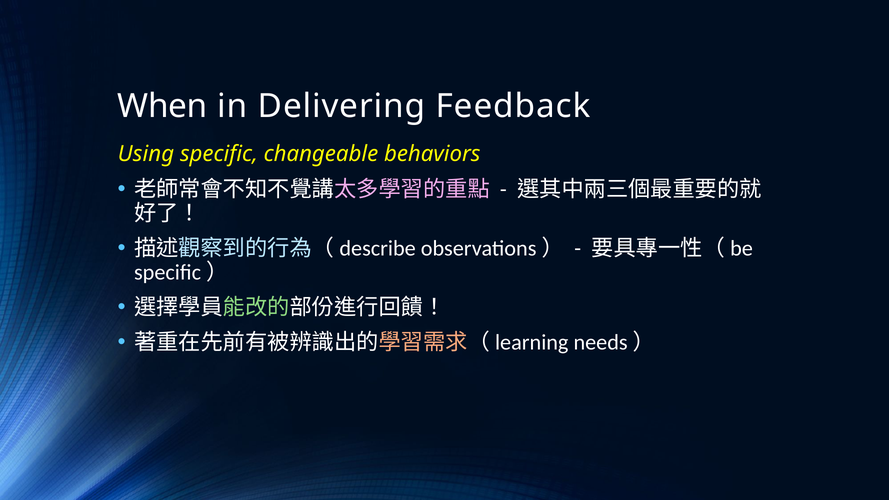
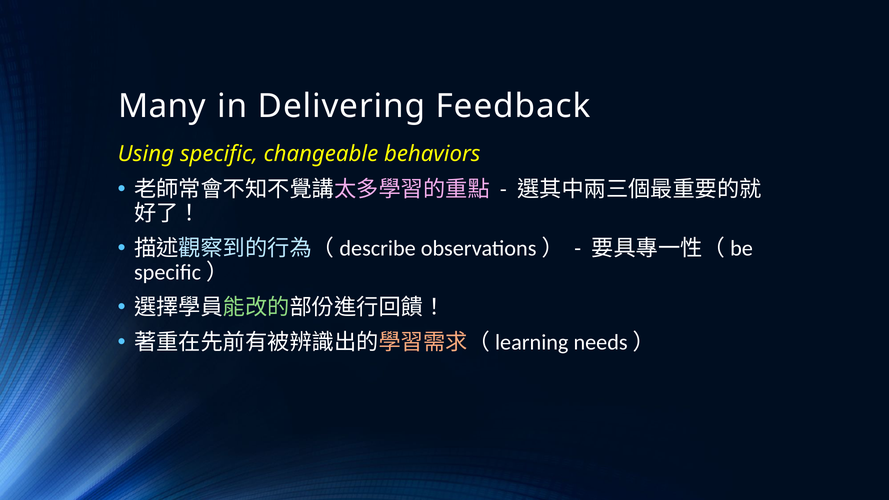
When: When -> Many (162, 106)
